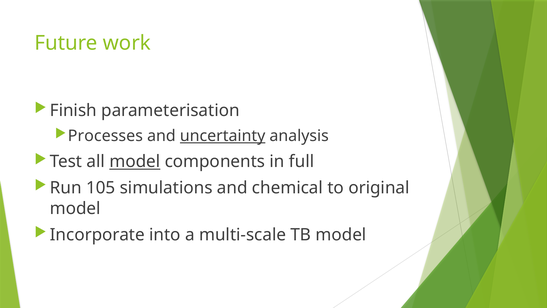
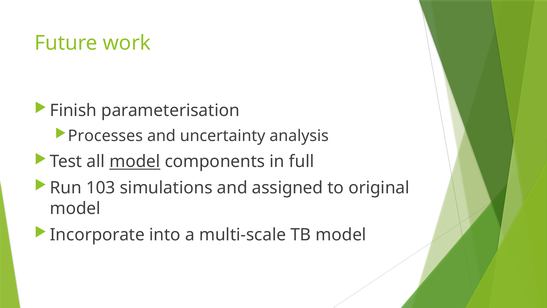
uncertainty underline: present -> none (223, 136)
105: 105 -> 103 (101, 188)
chemical: chemical -> assigned (288, 188)
